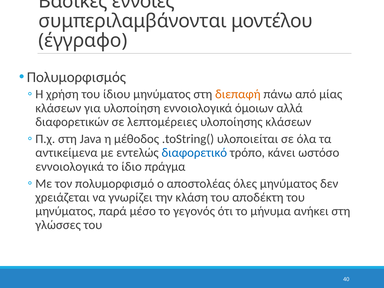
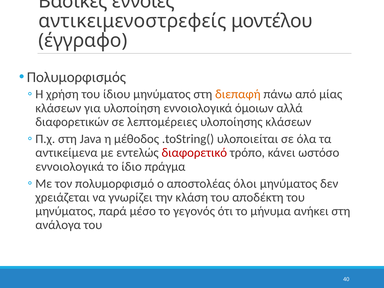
συμπεριλαμβάνονται: συμπεριλαμβάνονται -> αντικειμενοστρεφείς (132, 21)
διαφορετικό colour: blue -> red (194, 153)
όλες: όλες -> όλοι (245, 184)
γλώσσες: γλώσσες -> ανάλογα (58, 225)
